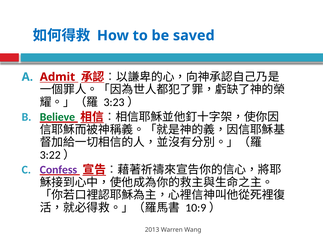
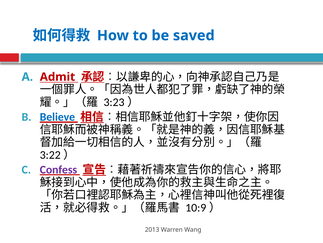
Believe colour: green -> blue (57, 117)
